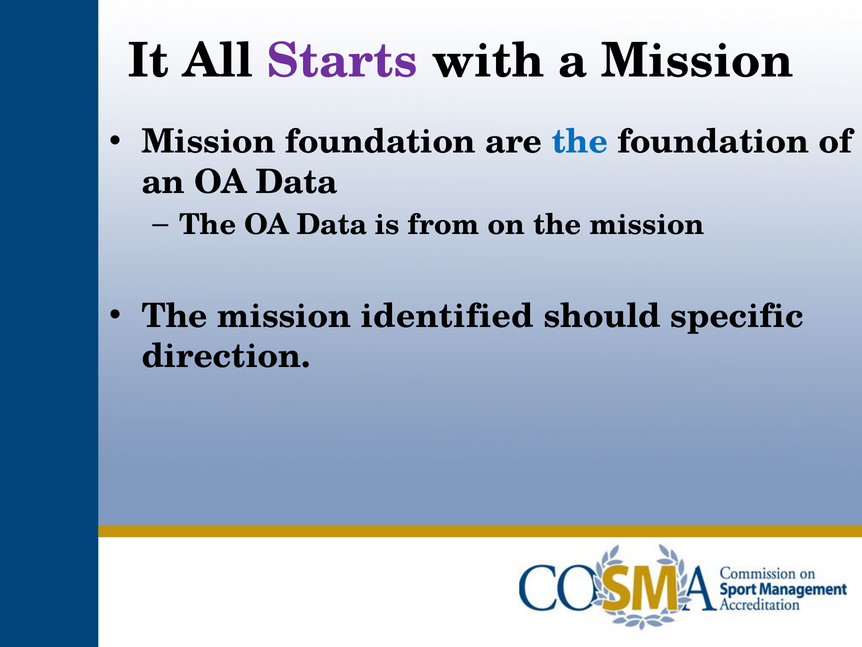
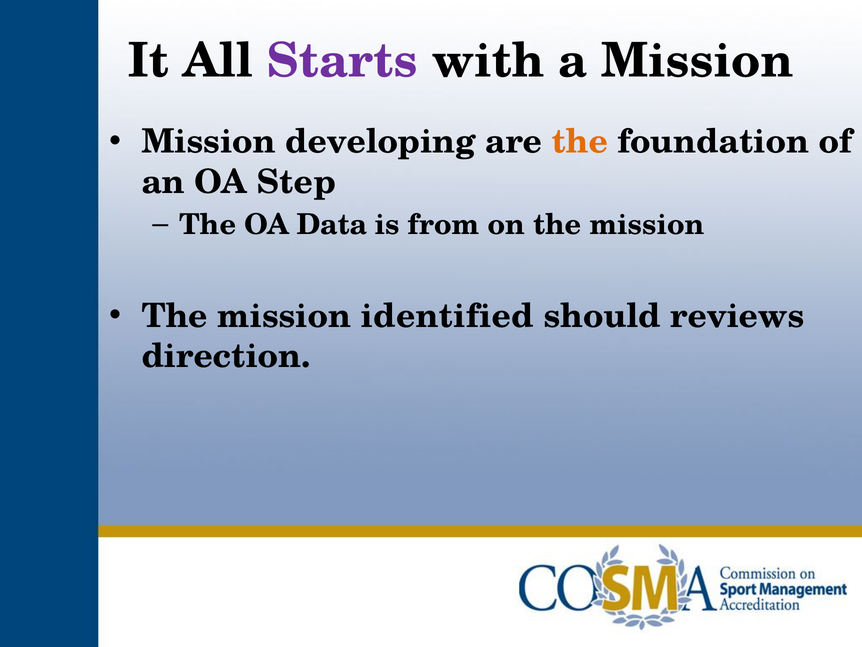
Mission foundation: foundation -> developing (381, 142)
the colour: blue -> orange (580, 142)
an OA Data: Data -> Step (296, 182)
specific: specific -> reviews (737, 316)
